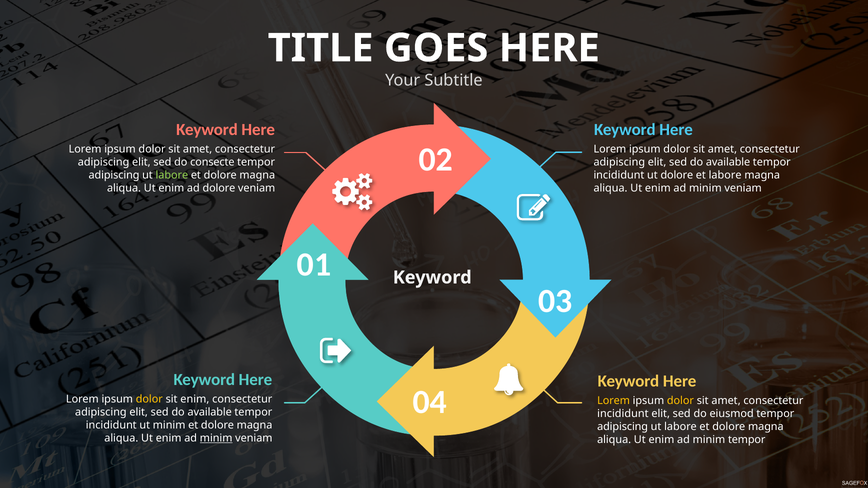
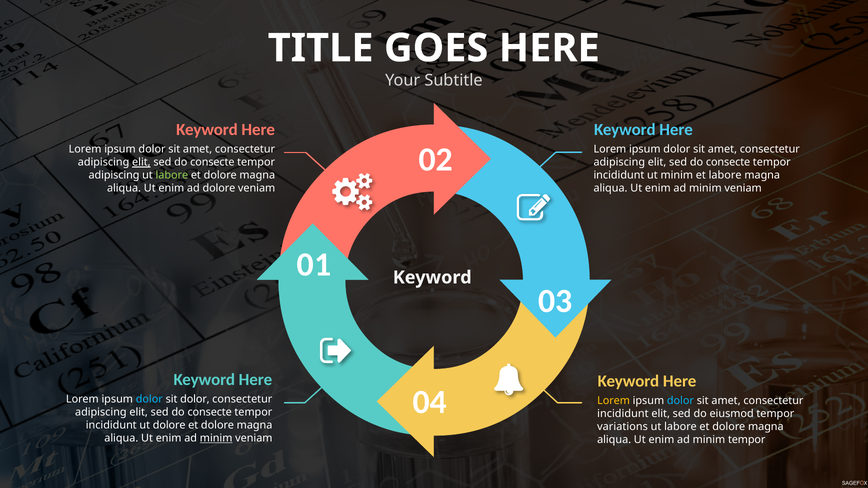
elit underline: none -> present (141, 162)
available: available -> consecte (728, 162)
ut dolore: dolore -> minim (677, 175)
dolor colour: yellow -> light blue (149, 399)
sit enim: enim -> dolor (195, 399)
dolor colour: yellow -> light blue (680, 401)
available: available -> consecte (210, 412)
ut minim: minim -> dolore (169, 425)
adipiscing: adipiscing -> variations (623, 427)
